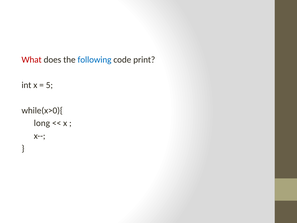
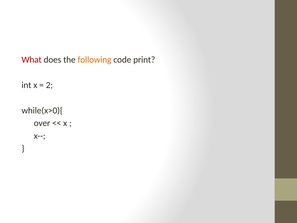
following colour: blue -> orange (95, 60)
5: 5 -> 2 (49, 85)
long: long -> over (42, 123)
